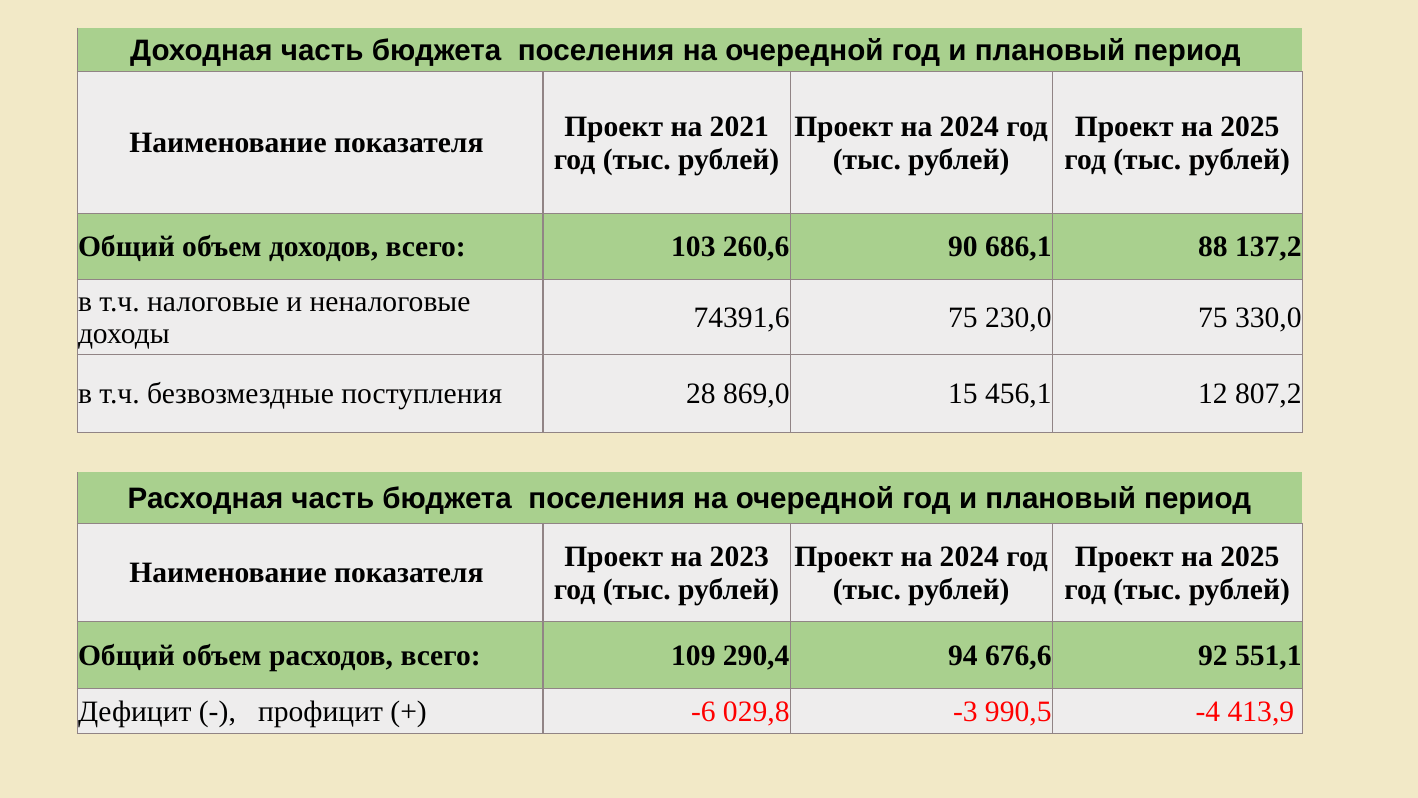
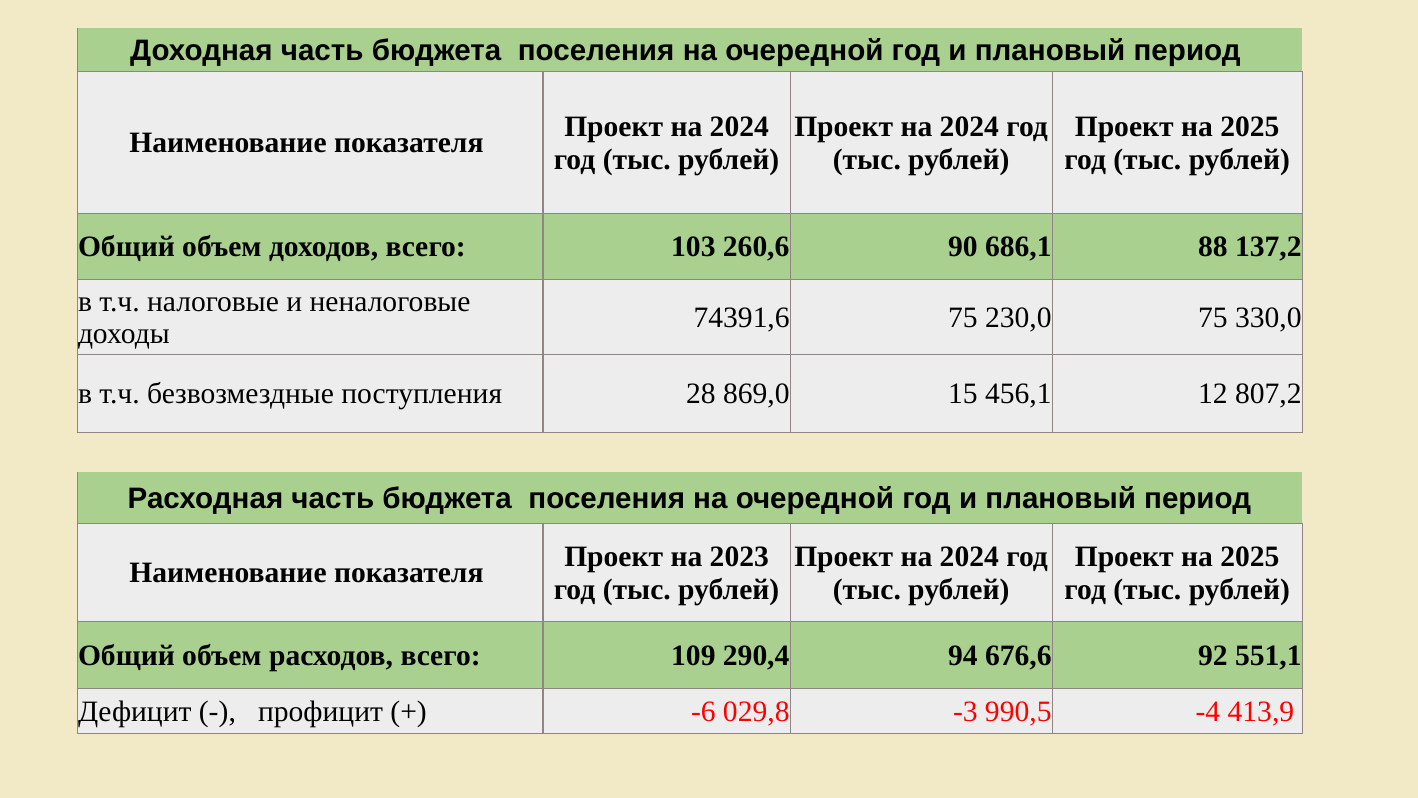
2021: 2021 -> 2024 (739, 127)
